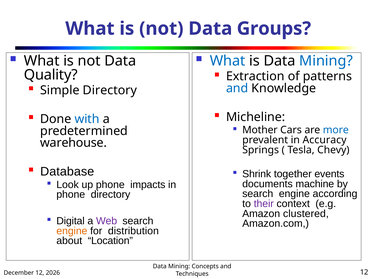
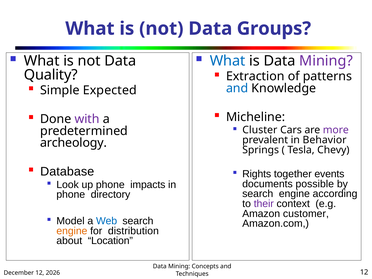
Mining colour: blue -> purple (326, 61)
Simple Directory: Directory -> Expected (110, 90)
with colour: blue -> purple (87, 119)
Mother: Mother -> Cluster (260, 130)
more colour: blue -> purple (336, 130)
Accuracy: Accuracy -> Behavior (325, 140)
warehouse: warehouse -> archeology (74, 143)
Shrink: Shrink -> Rights (257, 174)
machine: machine -> possible (315, 184)
clustered: clustered -> customer (306, 214)
Digital: Digital -> Model (70, 221)
Web colour: purple -> blue (107, 221)
